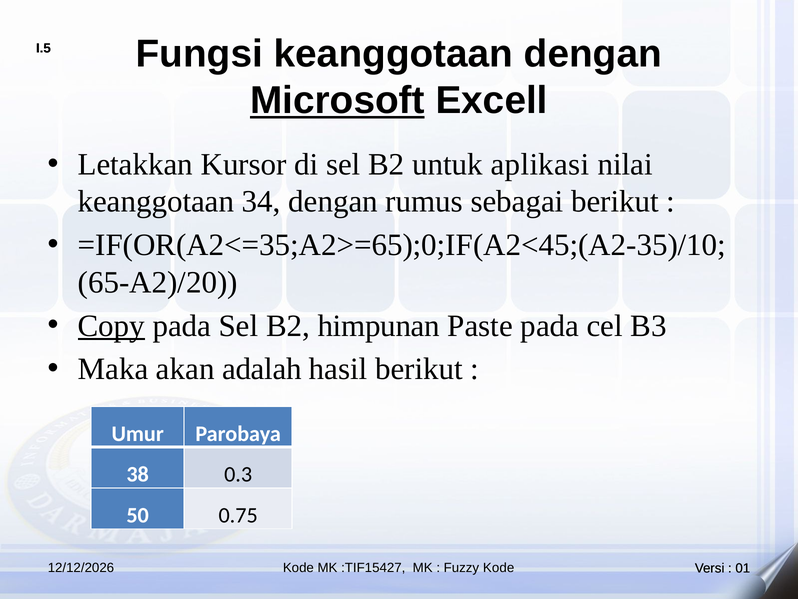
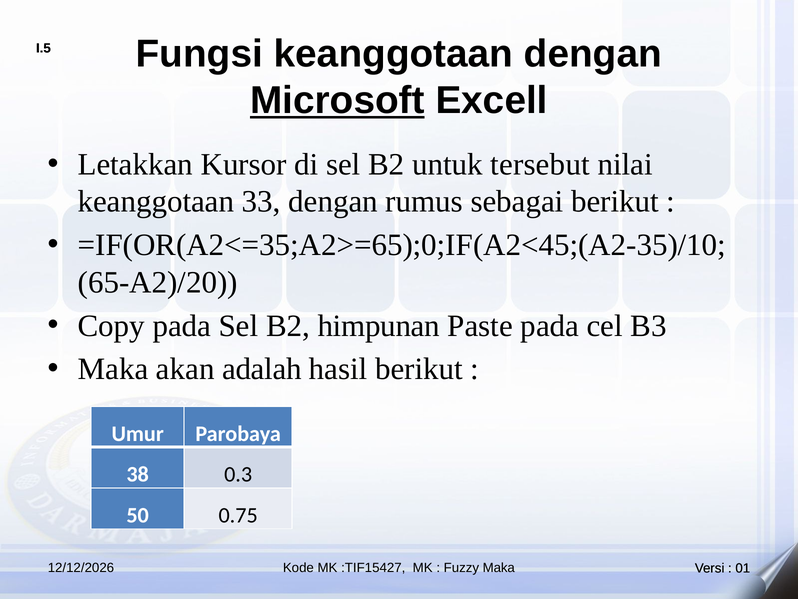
aplikasi: aplikasi -> tersebut (540, 164)
34: 34 -> 33 (261, 202)
Copy underline: present -> none (111, 325)
Fuzzy Kode: Kode -> Maka (499, 568)
